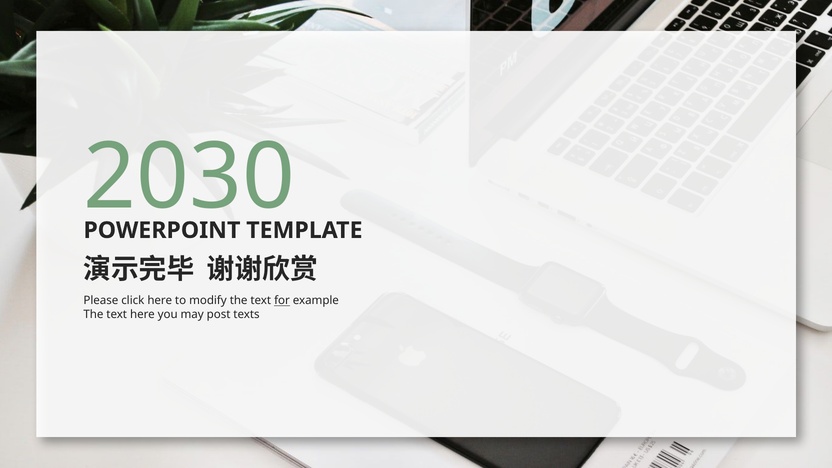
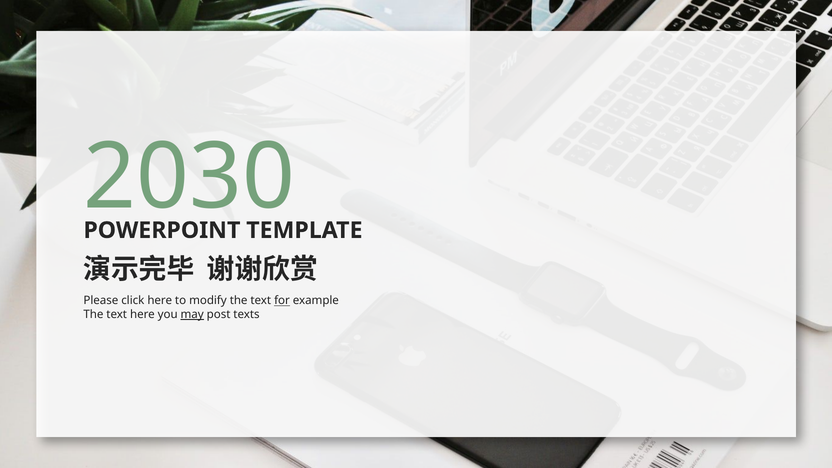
may underline: none -> present (192, 315)
